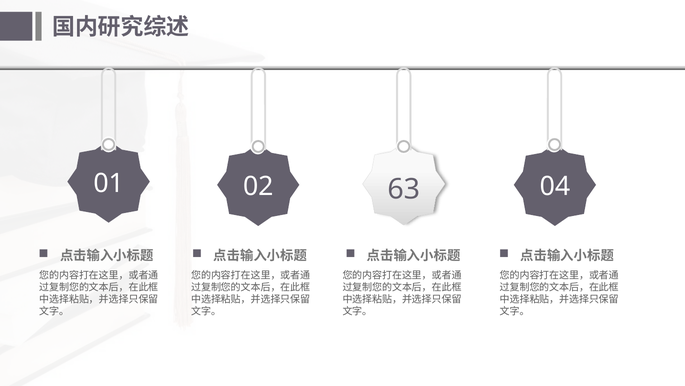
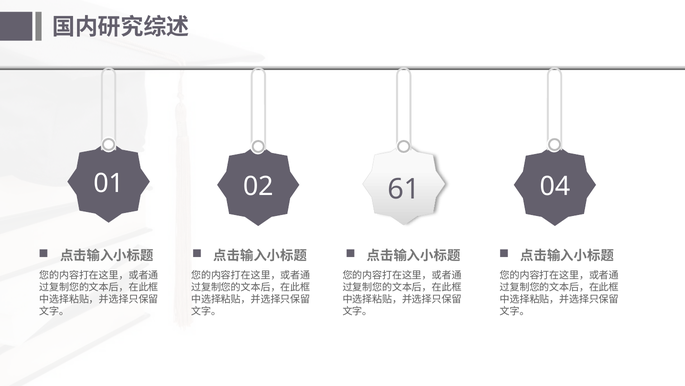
63: 63 -> 61 (404, 189)
